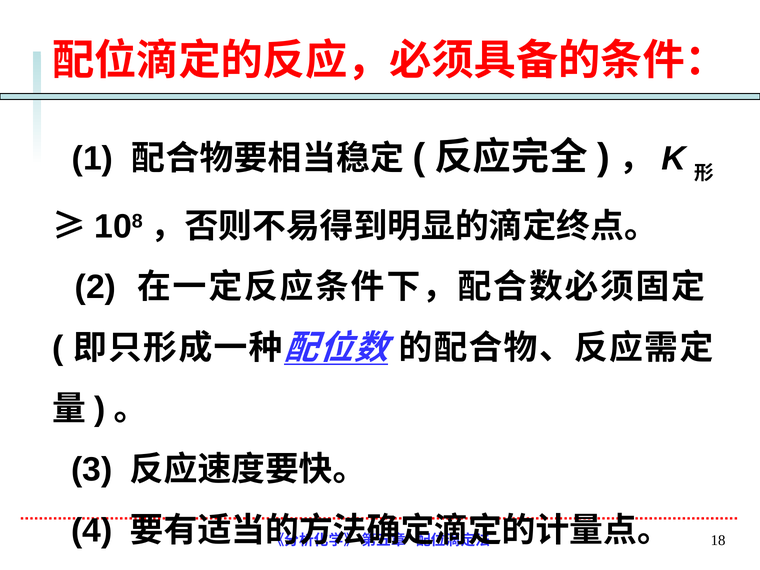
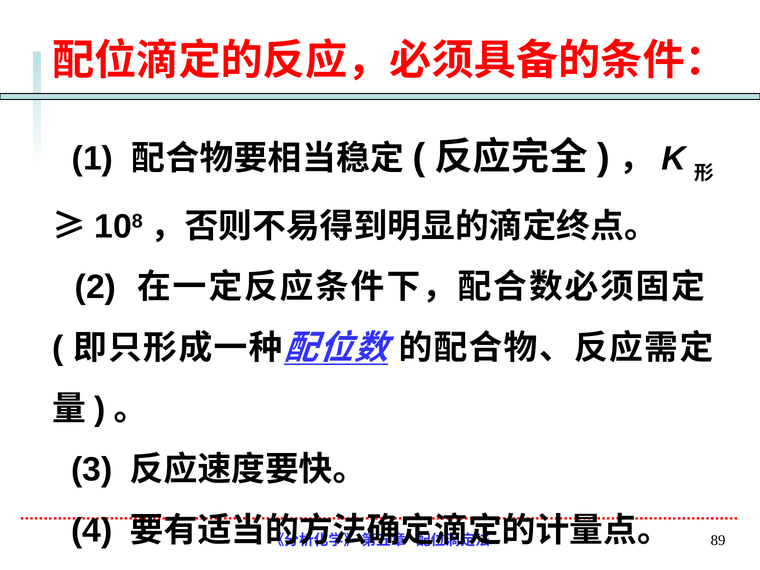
18: 18 -> 89 (718, 540)
